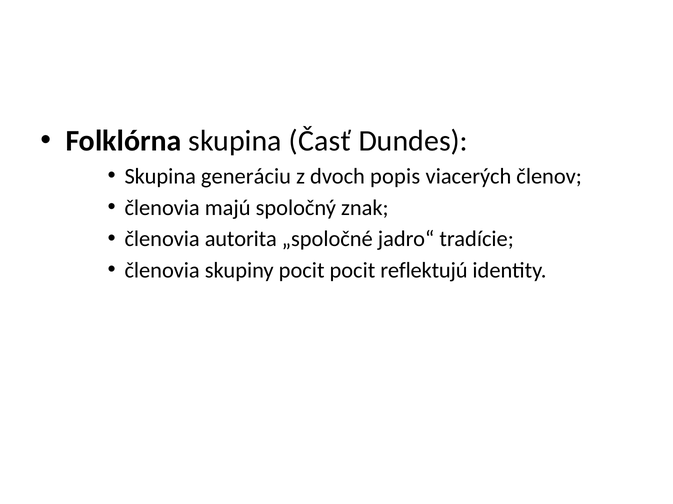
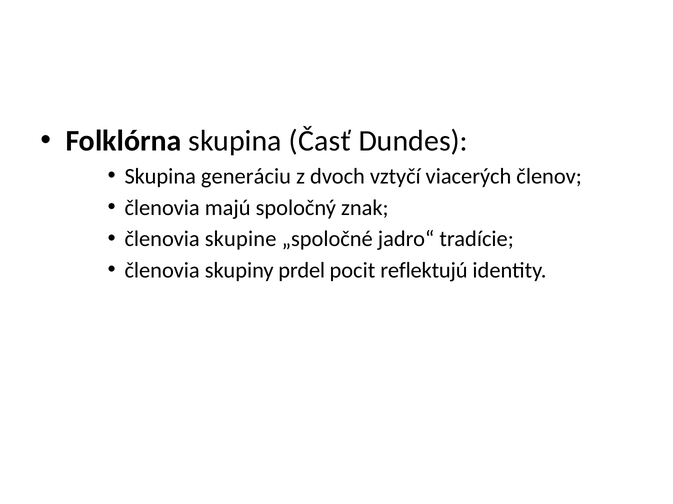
popis: popis -> vztyčí (395, 177)
autorita: autorita -> skupine (241, 239)
skupiny pocit: pocit -> prdel (302, 271)
